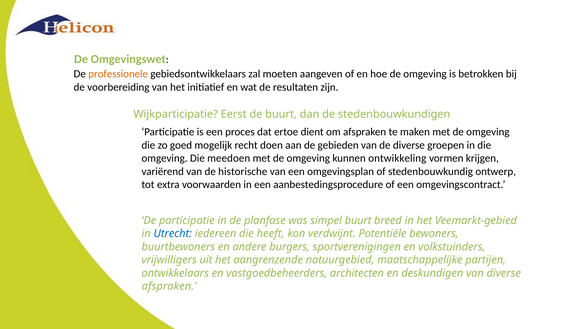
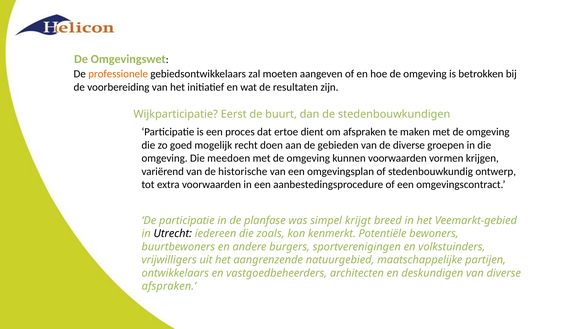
kunnen ontwikkeling: ontwikkeling -> voorwaarden (397, 158)
simpel buurt: buurt -> krijgt (358, 220)
Utrecht colour: blue -> black (173, 233)
heeft: heeft -> zoals (271, 233)
verdwijnt: verdwijnt -> kenmerkt (332, 233)
